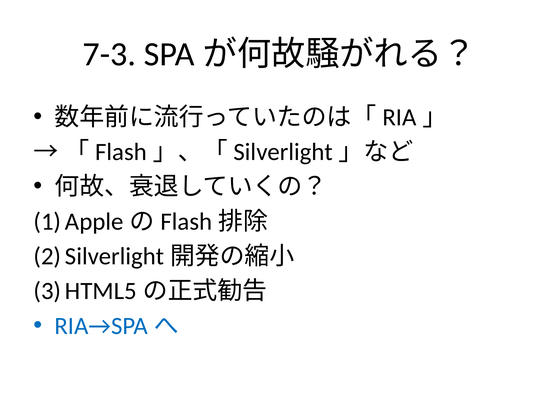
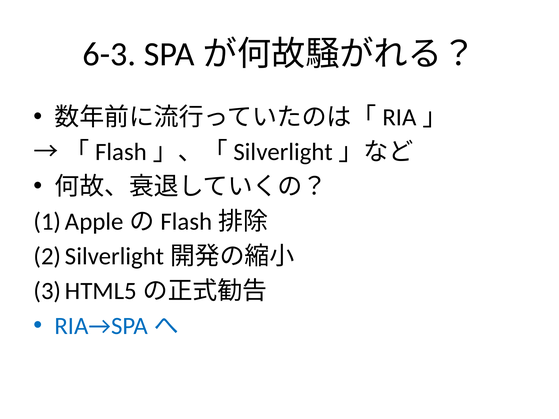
7-3: 7-3 -> 6-3 (109, 54)
